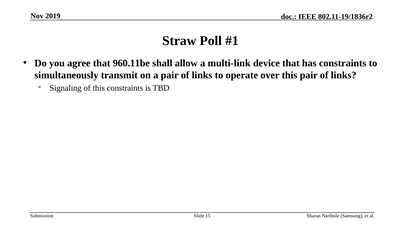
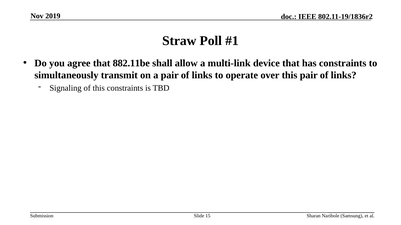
960.11be: 960.11be -> 882.11be (131, 63)
